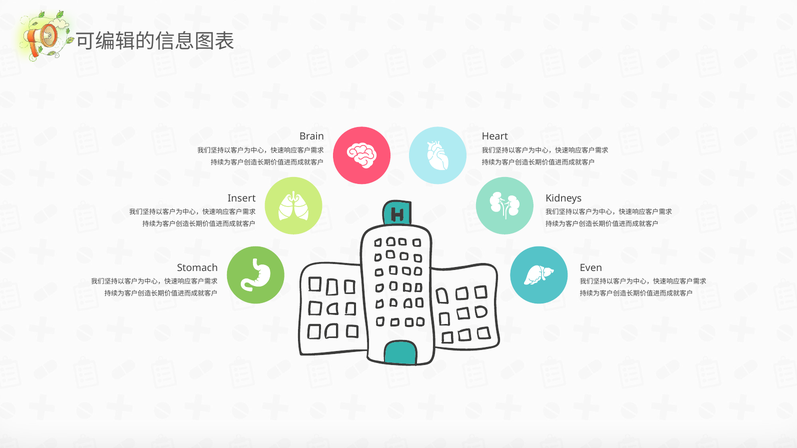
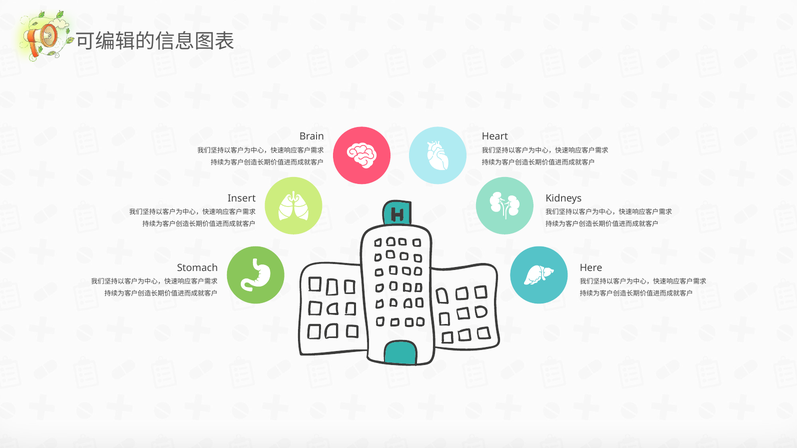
Even: Even -> Here (591, 268)
